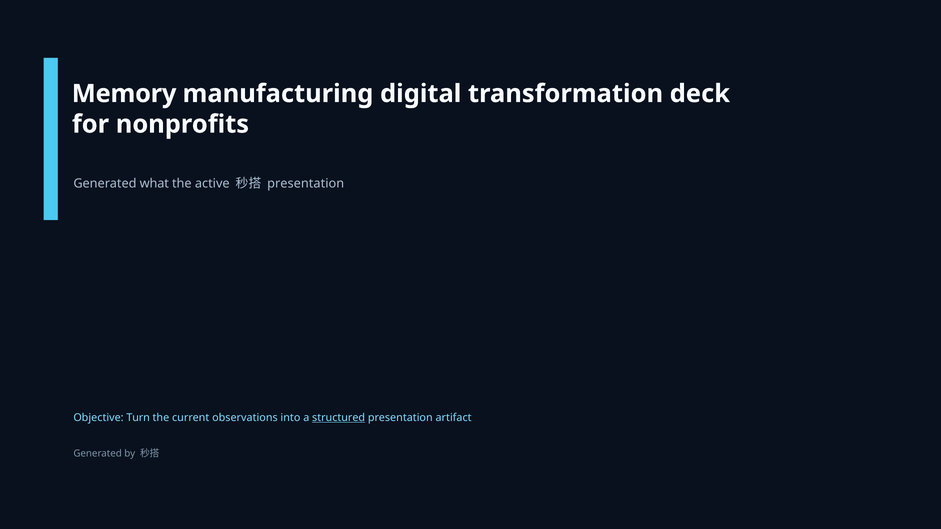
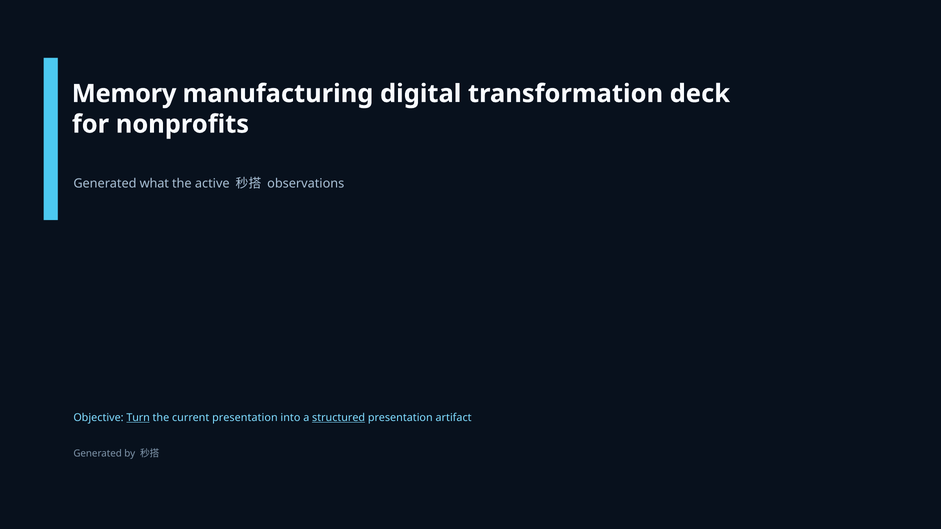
presentation: presentation -> observations (306, 184)
Turn underline: none -> present (138, 418)
current observations: observations -> presentation (245, 418)
